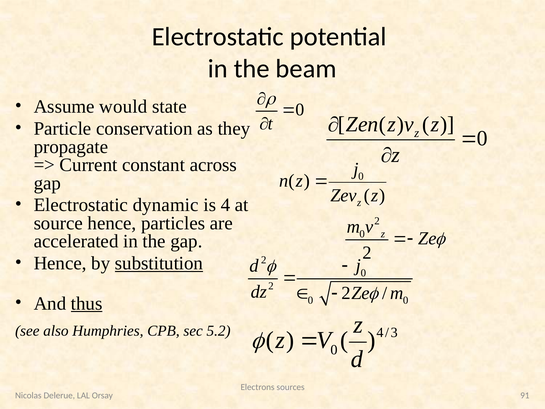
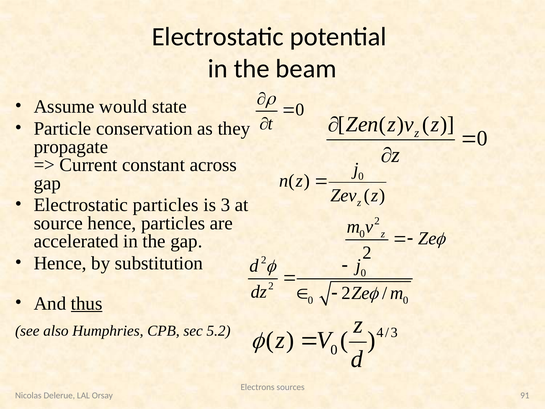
Electrostatic dynamic: dynamic -> particles (166, 205)
4: 4 -> 3 (226, 205)
substitution underline: present -> none (159, 263)
